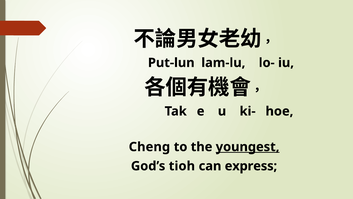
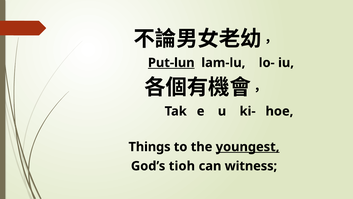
Put-lun underline: none -> present (171, 63)
Cheng: Cheng -> Things (150, 147)
express: express -> witness (251, 166)
